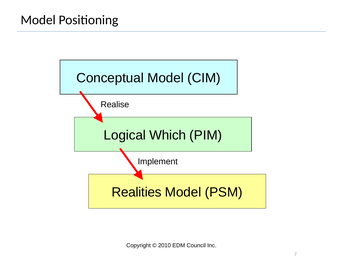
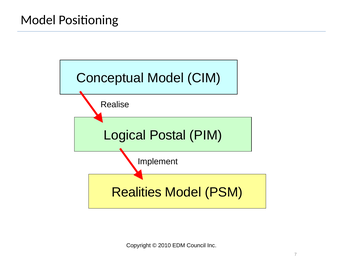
Which: Which -> Postal (168, 135)
